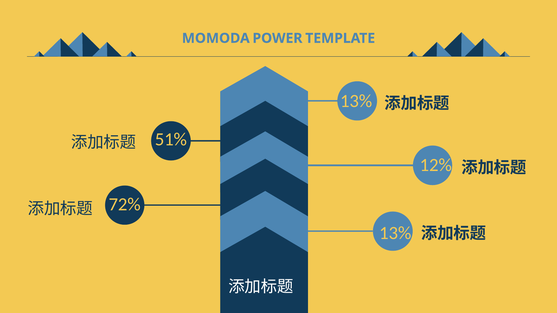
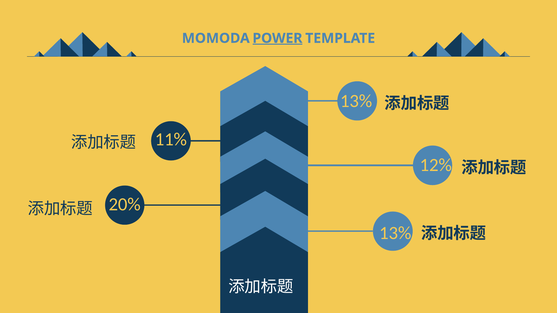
POWER underline: none -> present (277, 38)
51%: 51% -> 11% (171, 139)
72%: 72% -> 20% (125, 205)
